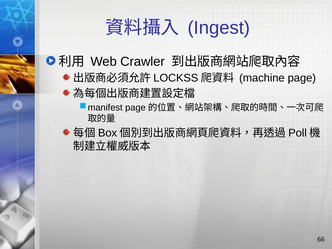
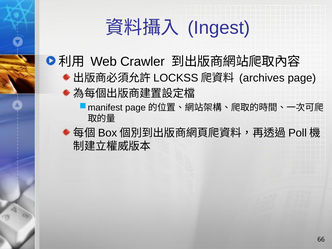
machine: machine -> archives (262, 78)
